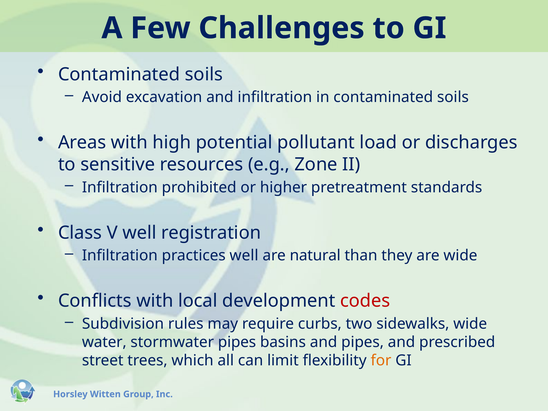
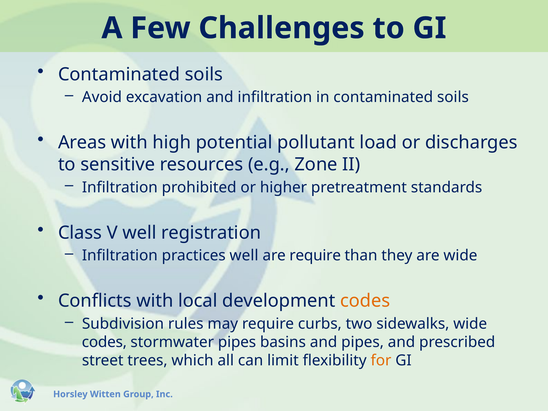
are natural: natural -> require (315, 256)
codes colour: red -> orange (365, 301)
water: water -> codes (104, 342)
